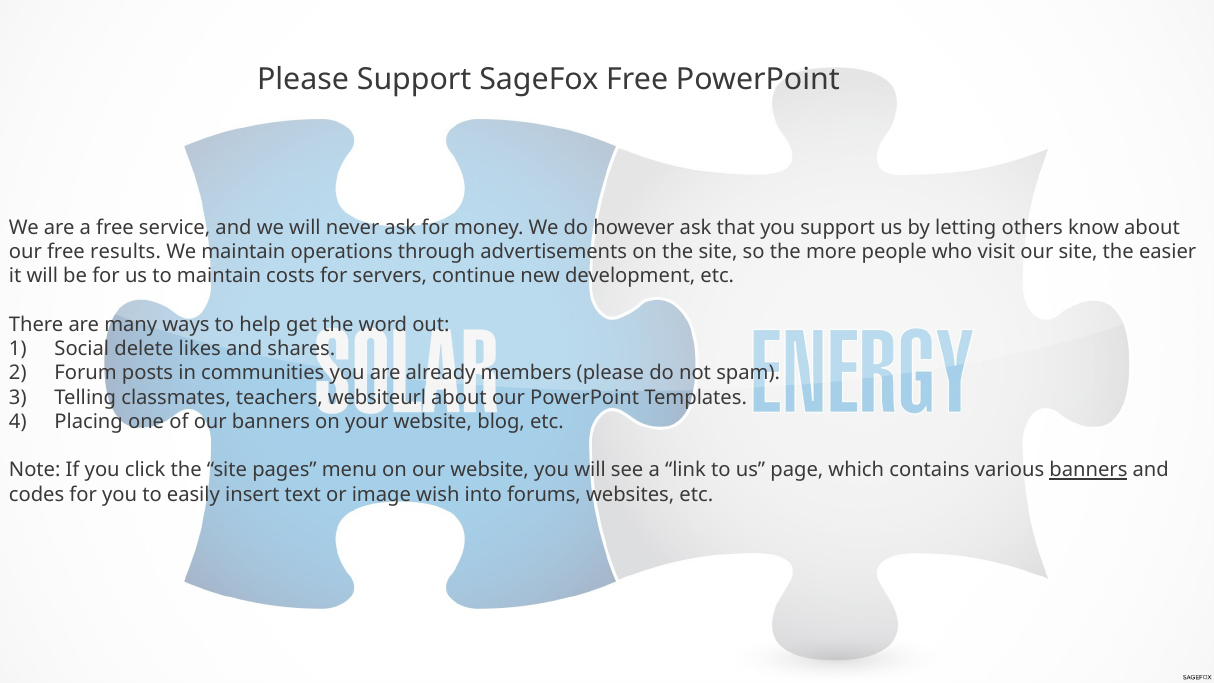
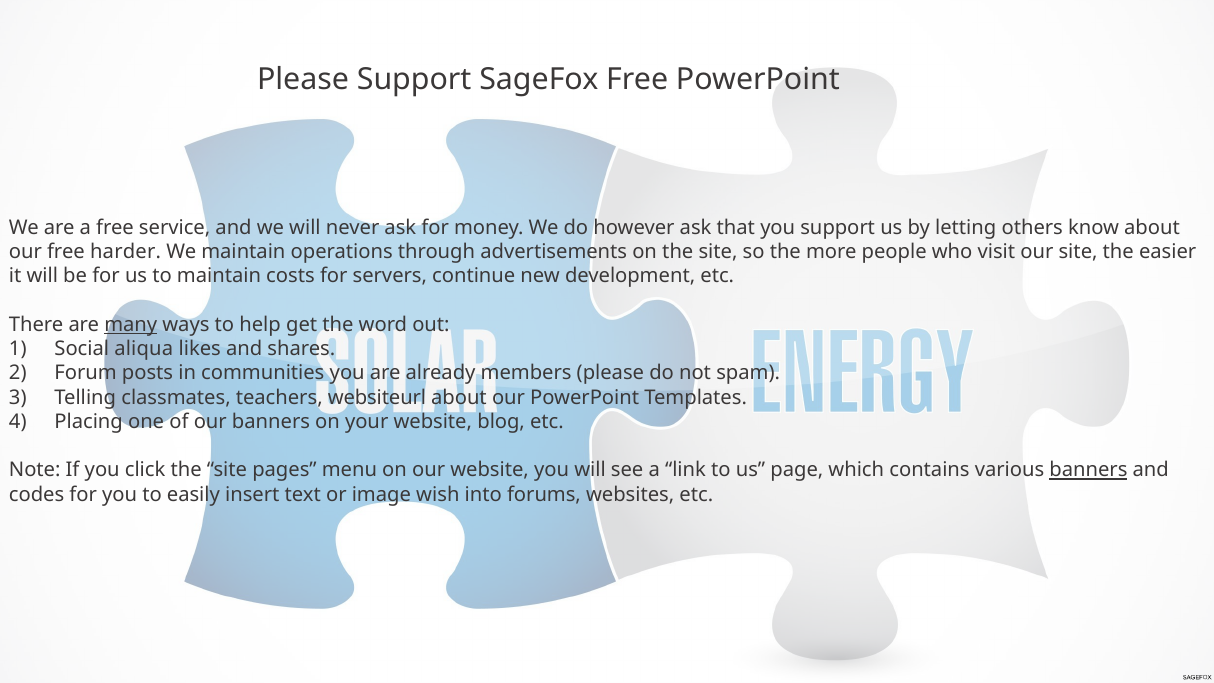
results: results -> harder (126, 252)
many underline: none -> present (131, 325)
delete: delete -> aliqua (144, 349)
